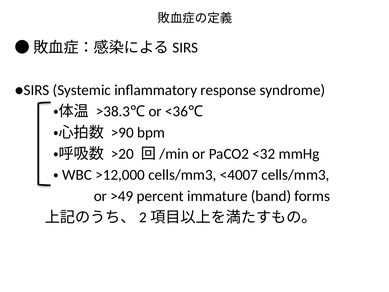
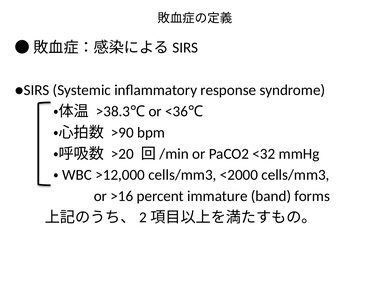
<4007: <4007 -> <2000 (239, 175)
>49: >49 -> >16 (122, 196)
